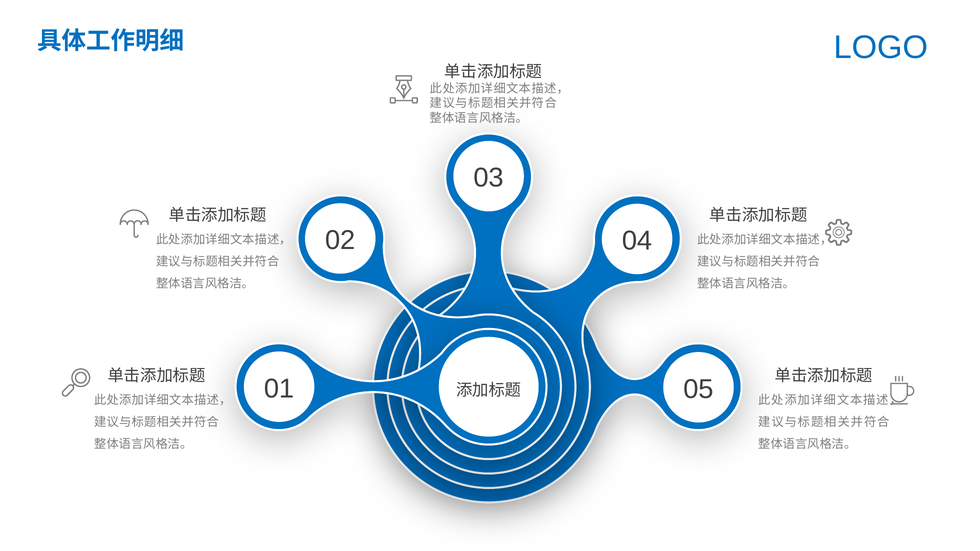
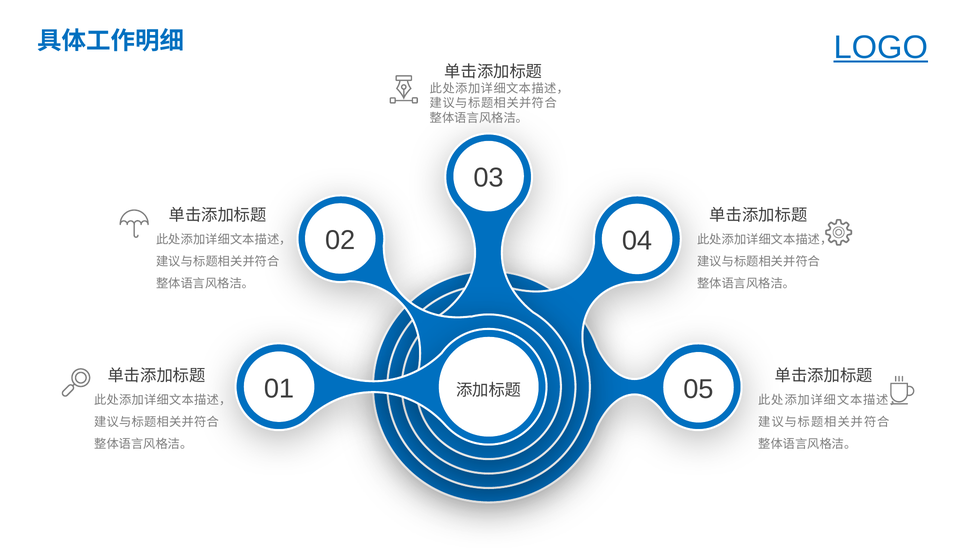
LOGO underline: none -> present (881, 48)
